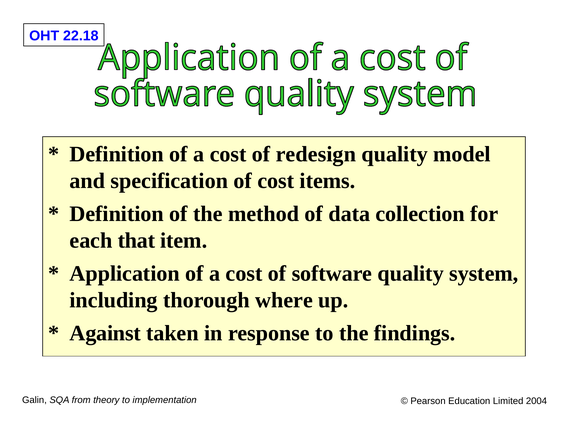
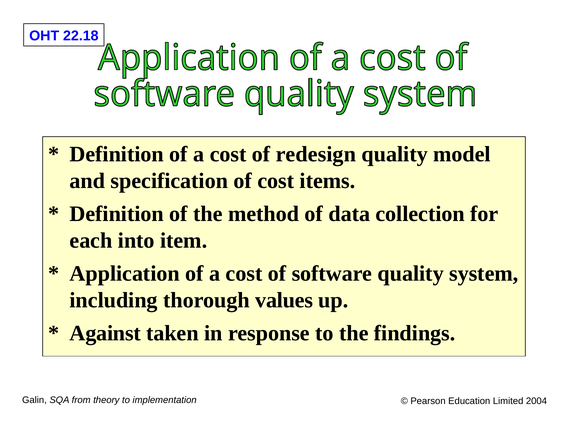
that: that -> into (136, 240)
where: where -> values (284, 300)
